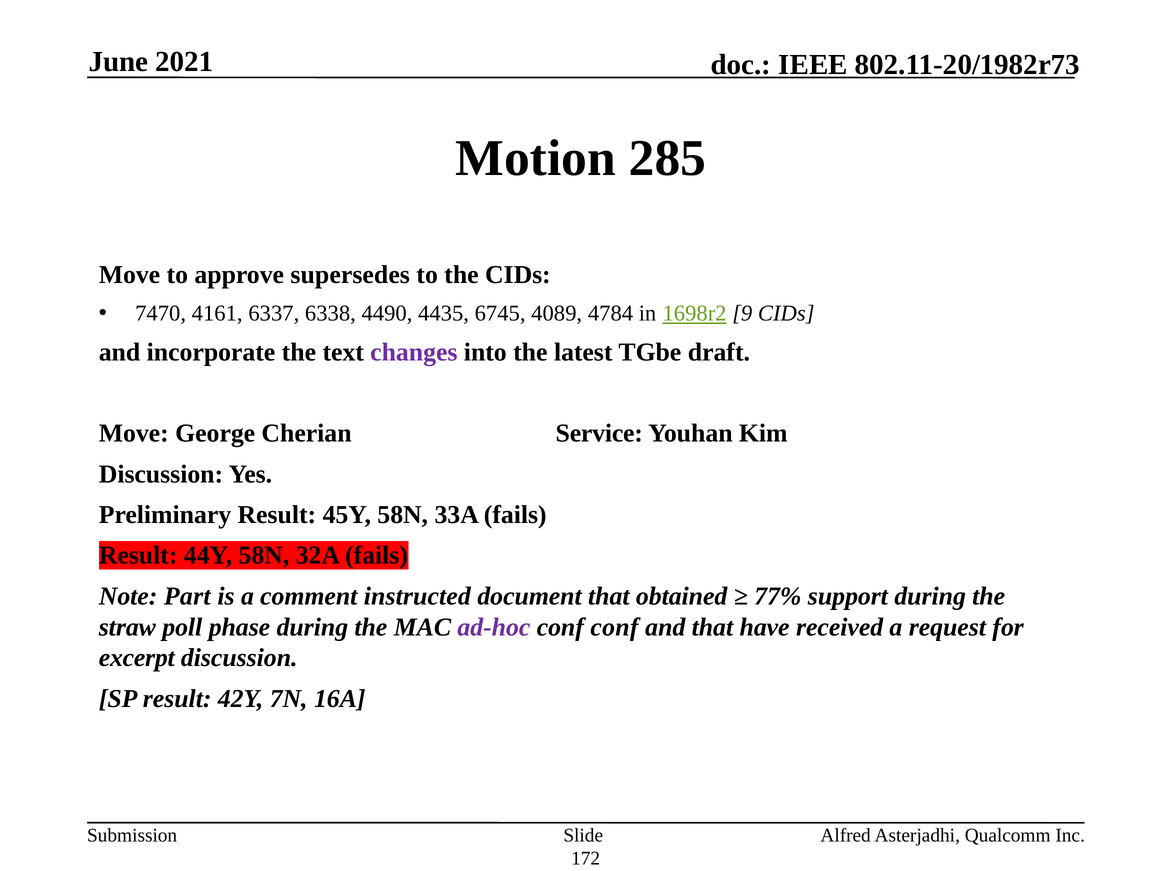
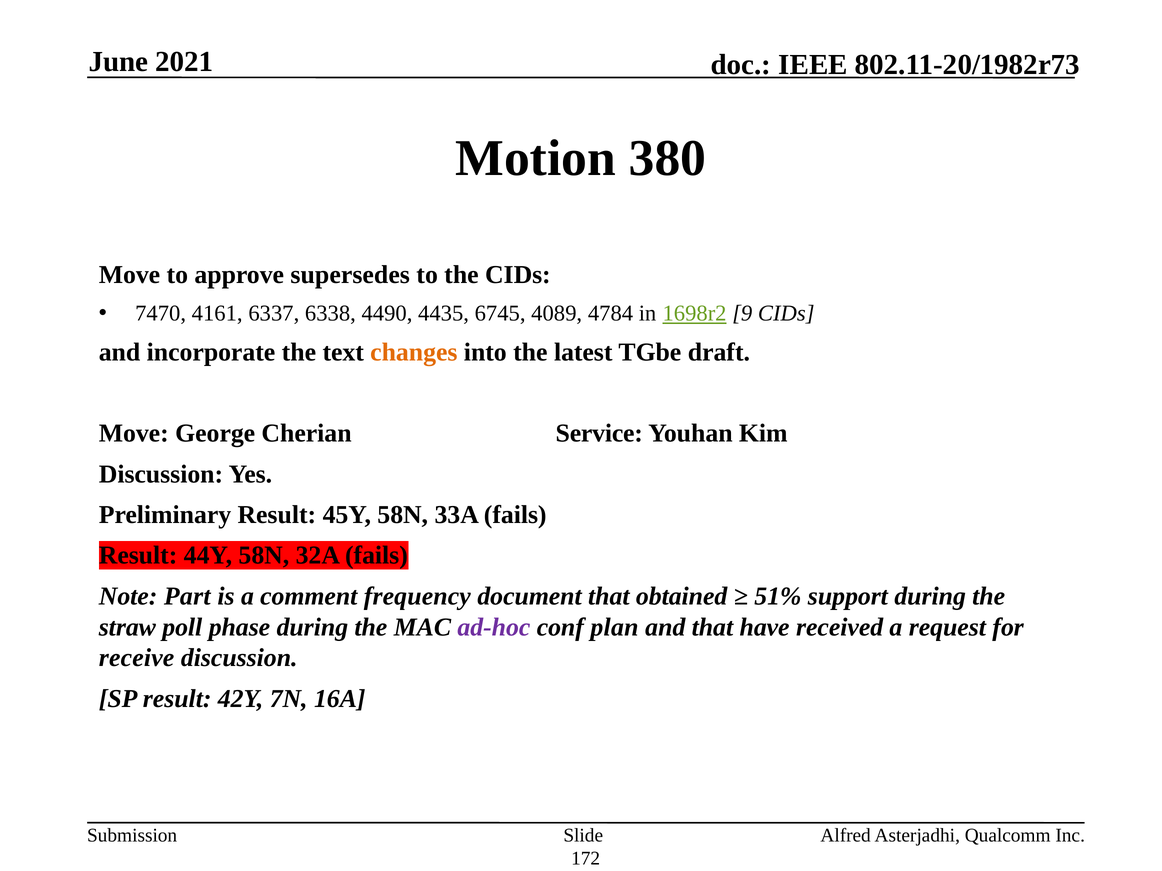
285: 285 -> 380 (668, 158)
changes colour: purple -> orange (414, 352)
instructed: instructed -> frequency (417, 596)
77%: 77% -> 51% (778, 596)
conf conf: conf -> plan (614, 627)
excerpt: excerpt -> receive (137, 658)
